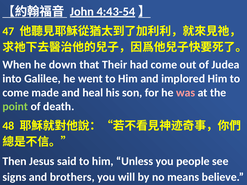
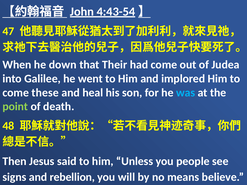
made: made -> these (45, 93)
was colour: pink -> light blue (186, 93)
brothers: brothers -> rebellion (72, 177)
